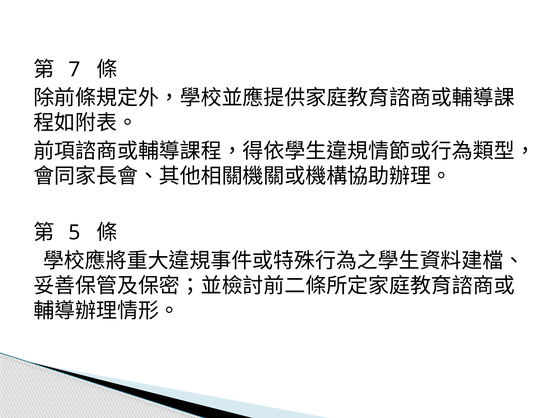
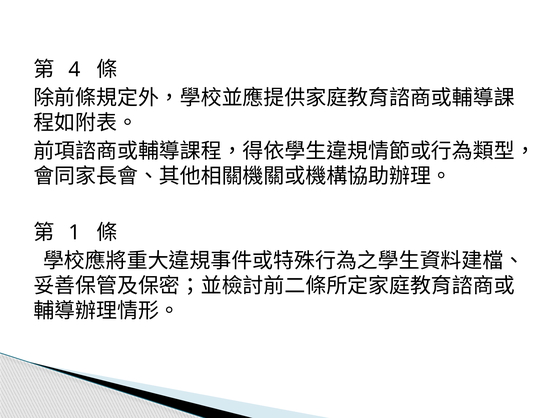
7: 7 -> 4 (75, 70)
5: 5 -> 1 (75, 233)
